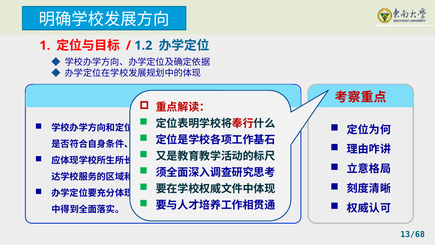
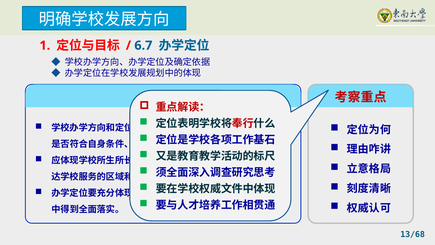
1.2: 1.2 -> 6.7 (143, 45)
